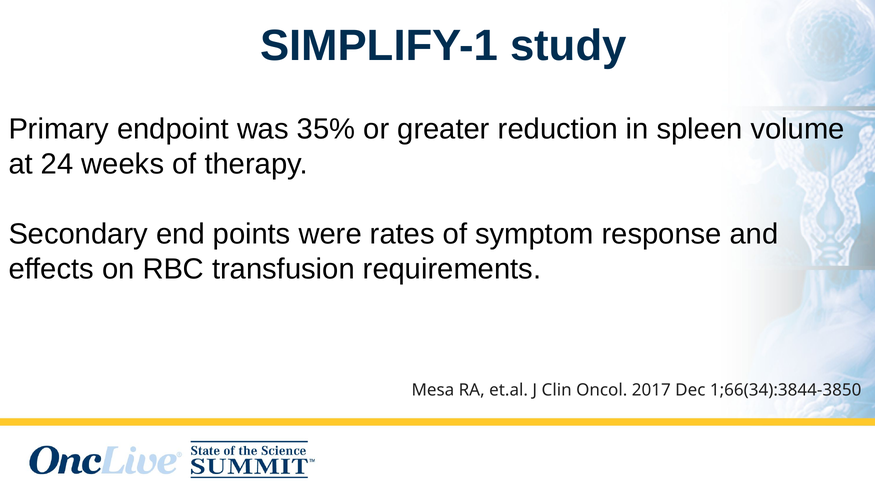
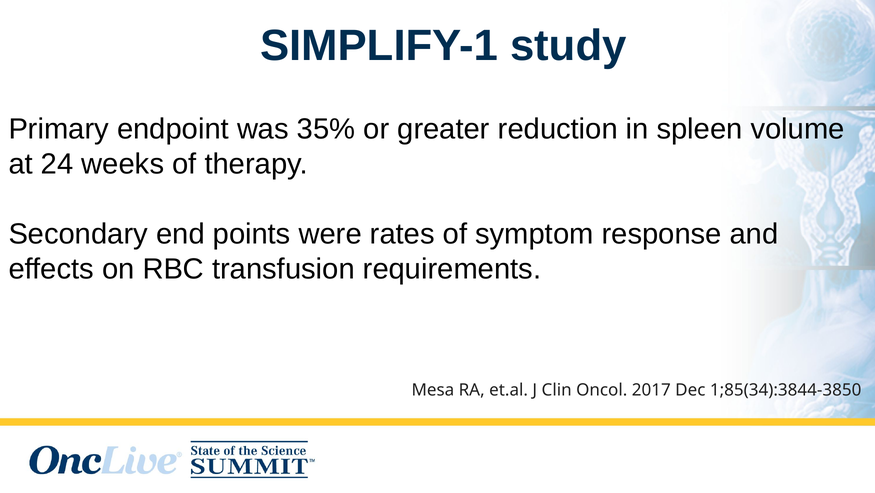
1;66(34):3844-3850: 1;66(34):3844-3850 -> 1;85(34):3844-3850 (786, 390)
